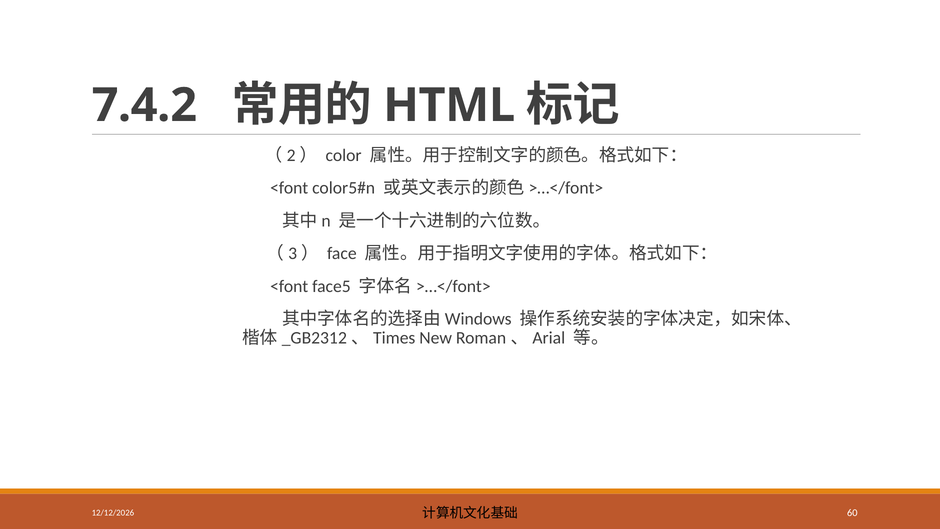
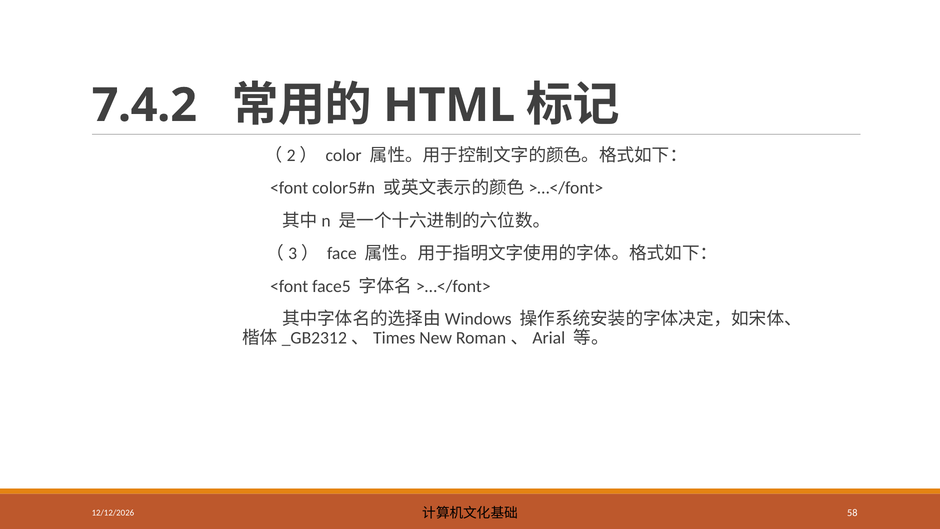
60: 60 -> 58 (852, 513)
